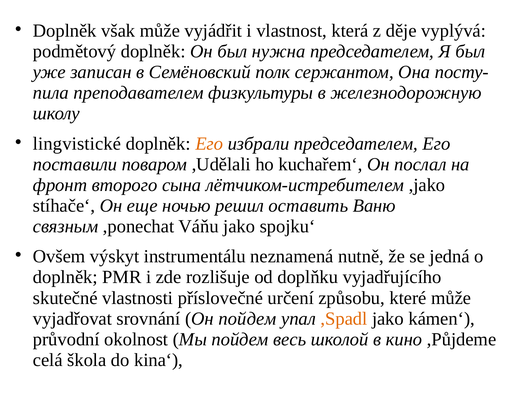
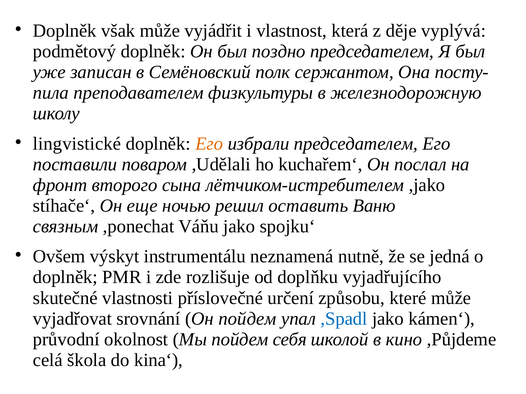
нужна: нужна -> поздно (279, 51)
,Spadl colour: orange -> blue (344, 319)
весь: весь -> себя (290, 340)
